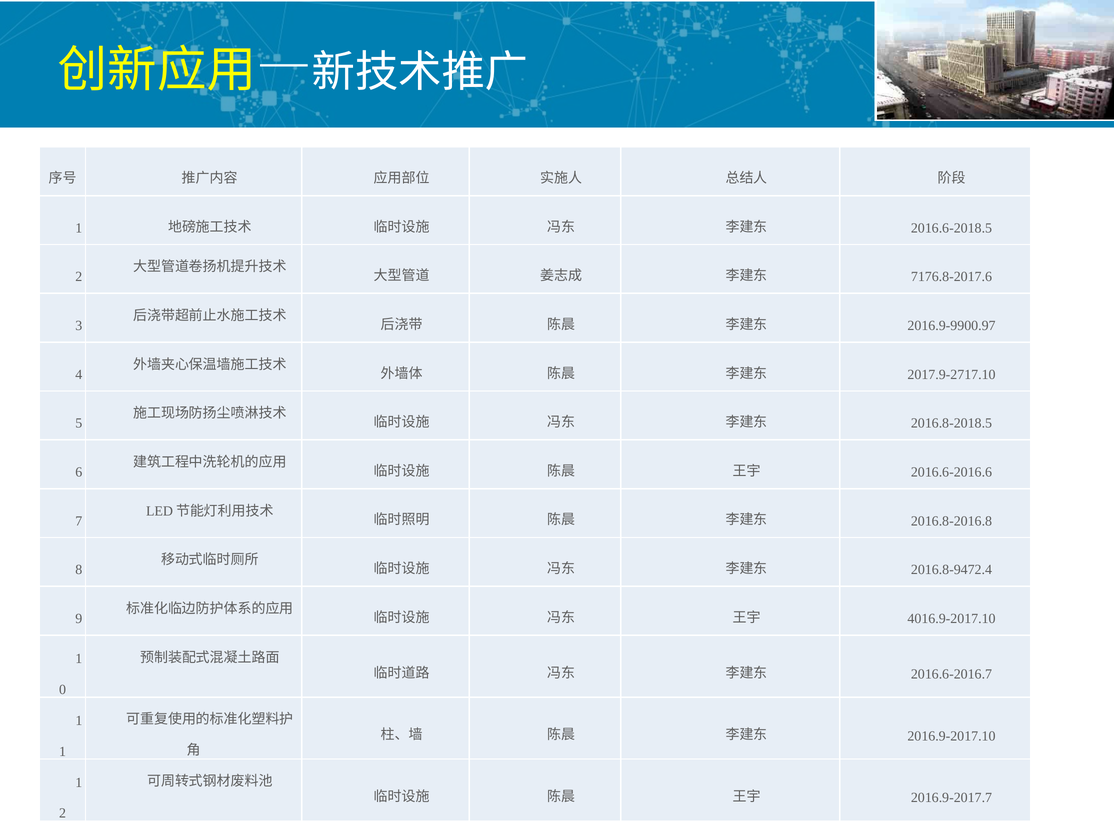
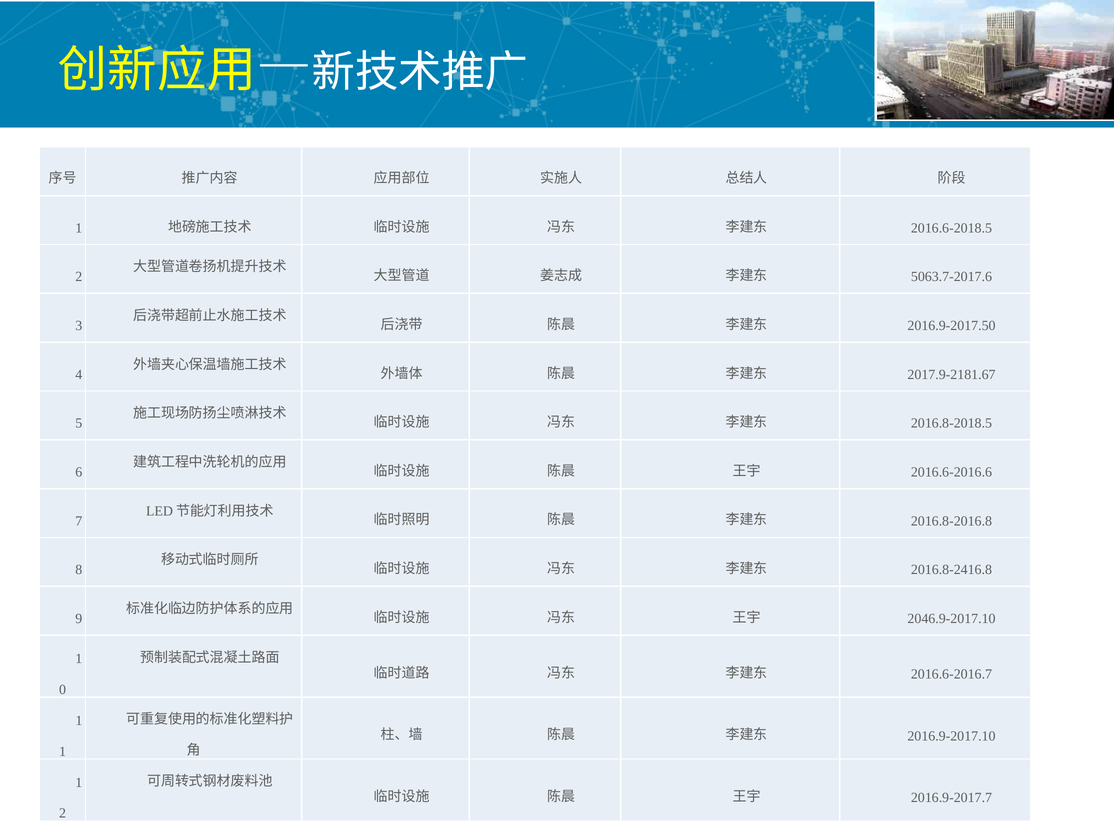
7176.8-2017.6: 7176.8-2017.6 -> 5063.7-2017.6 (951, 277)
2016.9-9900.97: 2016.9-9900.97 -> 2016.9-2017.50 (952, 326)
2017.9-2717.10: 2017.9-2717.10 -> 2017.9-2181.67 (952, 375)
2016.8-9472.4: 2016.8-9472.4 -> 2016.8-2416.8 (951, 570)
4016.9-2017.10: 4016.9-2017.10 -> 2046.9-2017.10 (952, 619)
